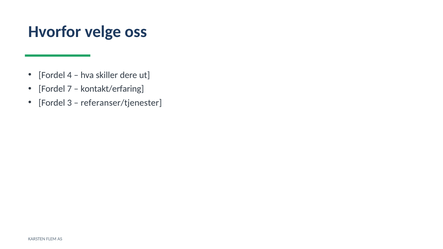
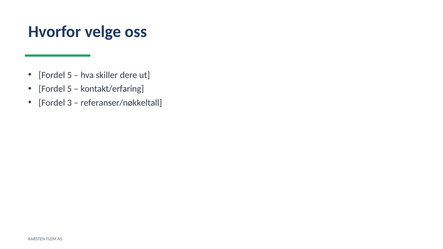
4: 4 -> 5 (69, 75)
7: 7 -> 5 (69, 89)
referanser/tjenester: referanser/tjenester -> referanser/nøkkeltall (121, 103)
